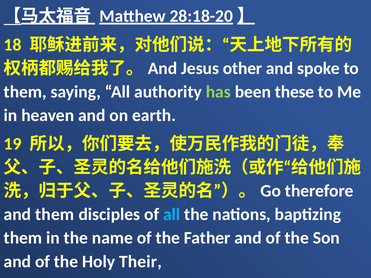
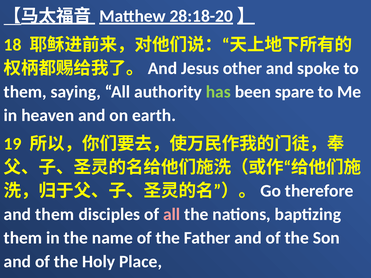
these: these -> spare (295, 92)
all colour: light blue -> pink (172, 215)
Their: Their -> Place (141, 262)
